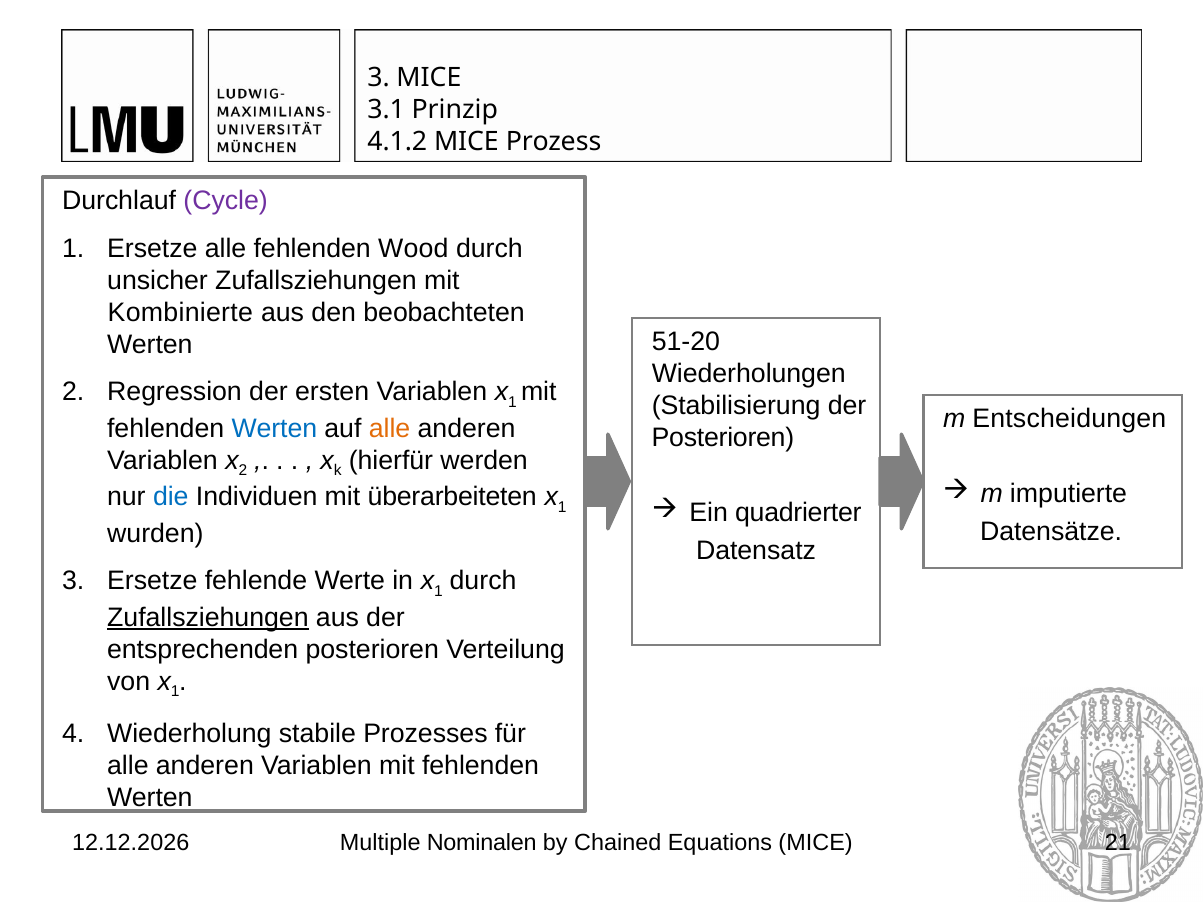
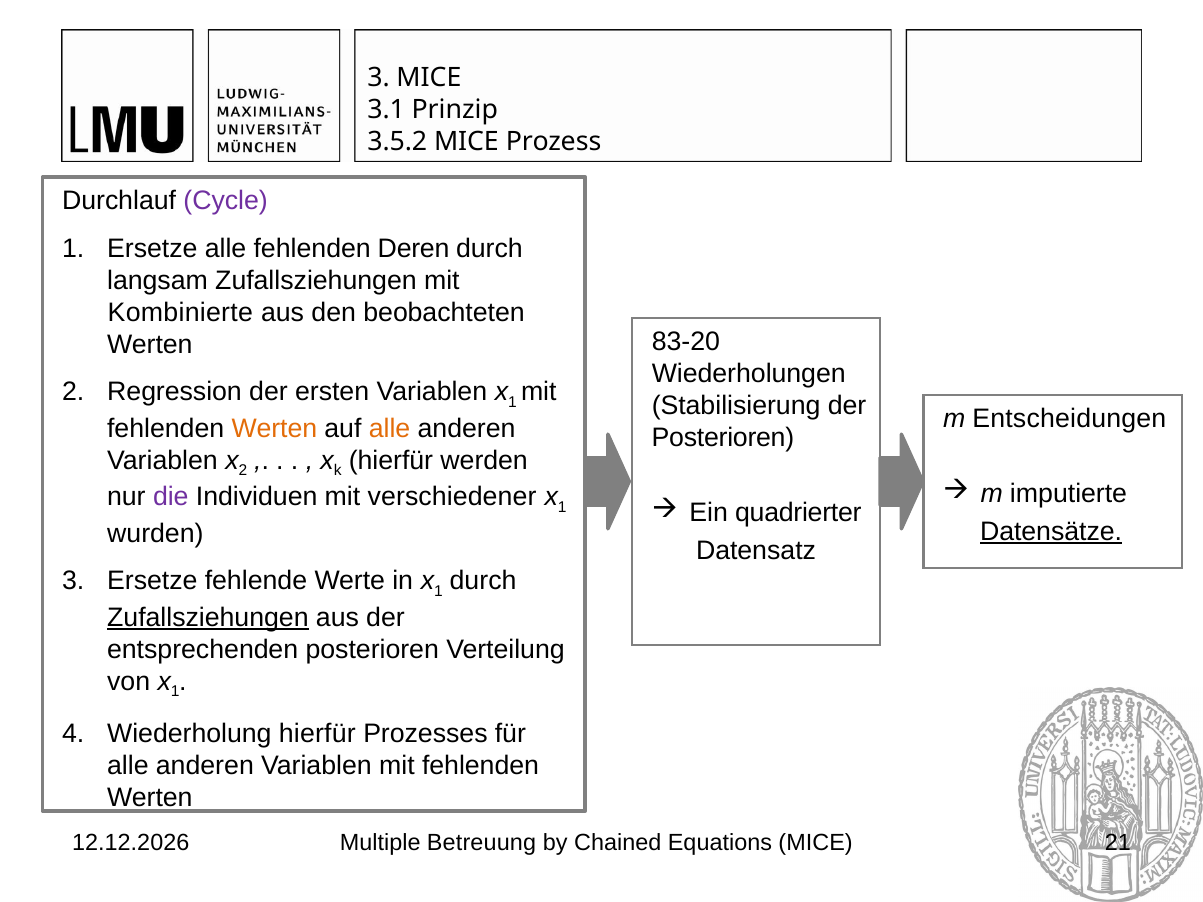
4.1.2: 4.1.2 -> 3.5.2 (397, 142)
Wood: Wood -> Deren (414, 248)
unsicher: unsicher -> langsam (158, 280)
51-20: 51-20 -> 83-20 (686, 342)
Werten colour: blue -> orange (274, 429)
die colour: blue -> purple (171, 497)
überarbeiteten: überarbeiteten -> verschiedener (452, 497)
Datensätze underline: none -> present (1051, 531)
Wiederholung stabile: stabile -> hierfür (317, 733)
Nominalen: Nominalen -> Betreuung (482, 843)
